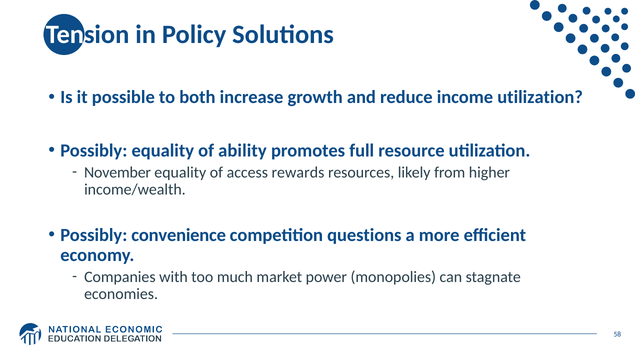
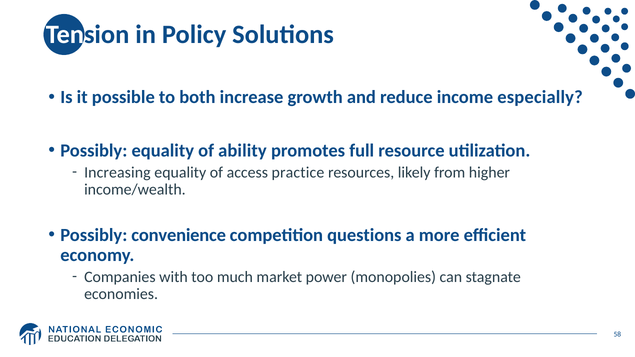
income utilization: utilization -> especially (540, 97)
November: November -> Increasing (117, 172)
rewards: rewards -> practice (298, 172)
